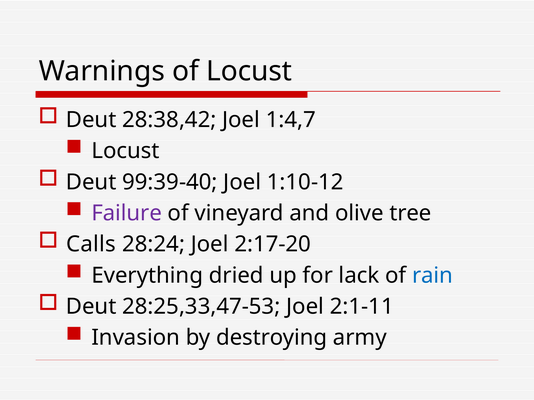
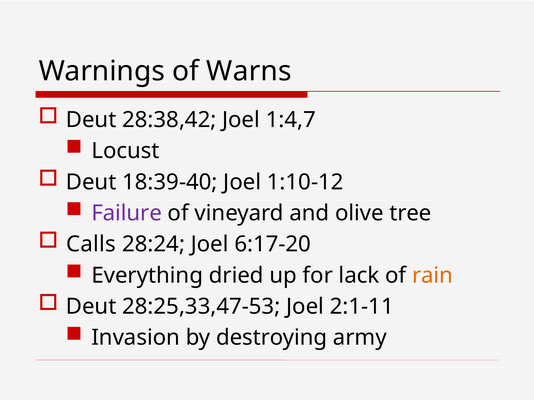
of Locust: Locust -> Warns (249, 71)
99:39-40: 99:39-40 -> 18:39-40 (170, 182)
2:17-20: 2:17-20 -> 6:17-20 (273, 245)
rain colour: blue -> orange (432, 276)
